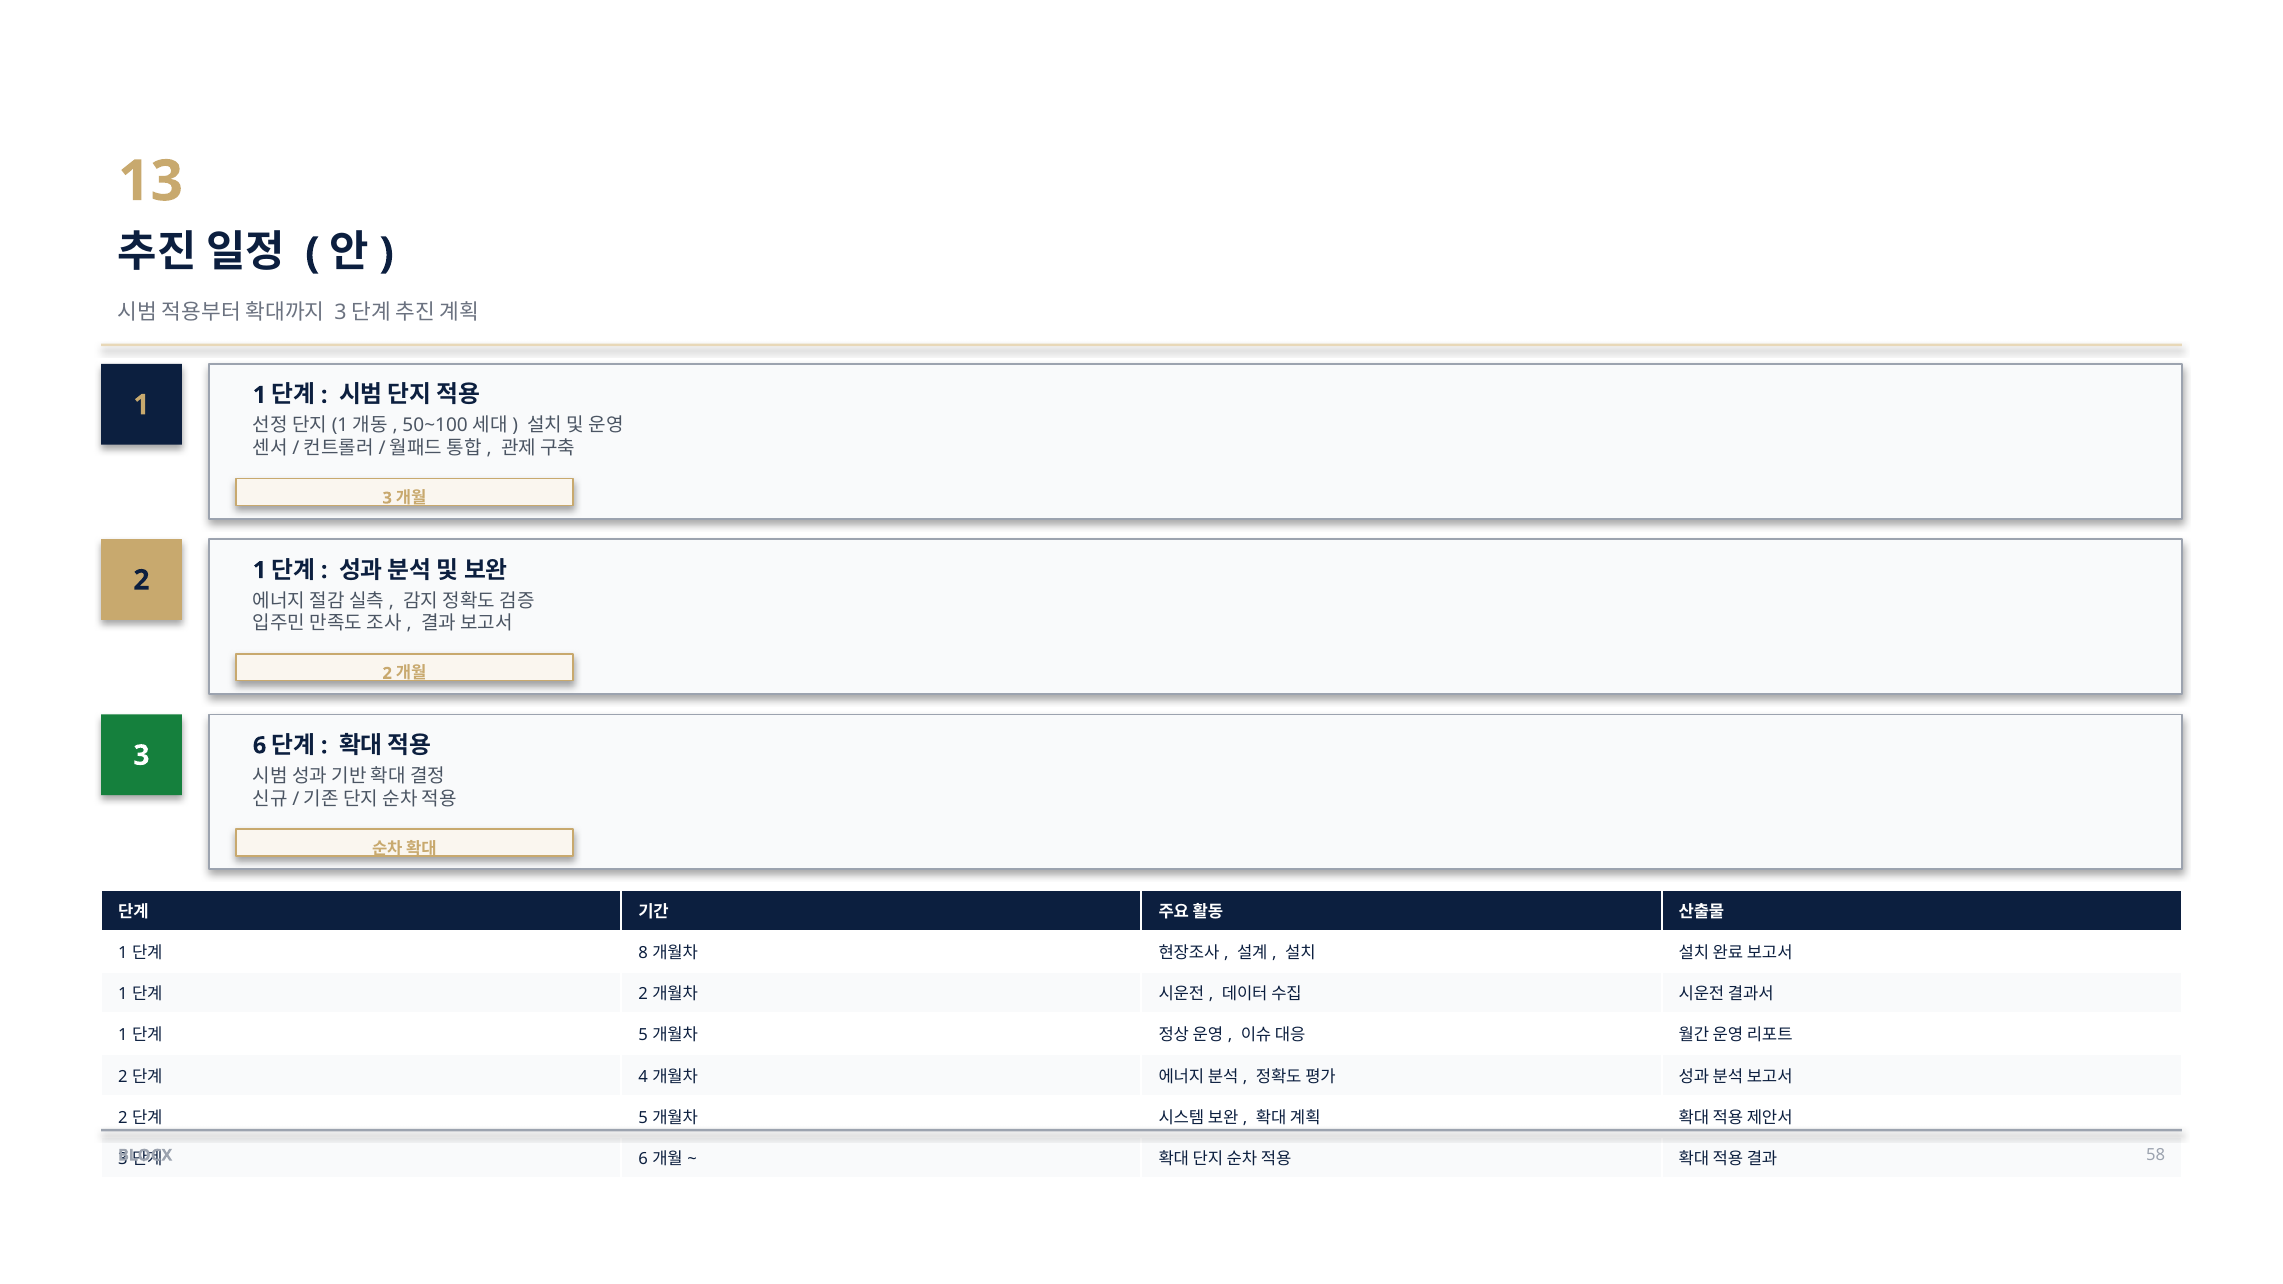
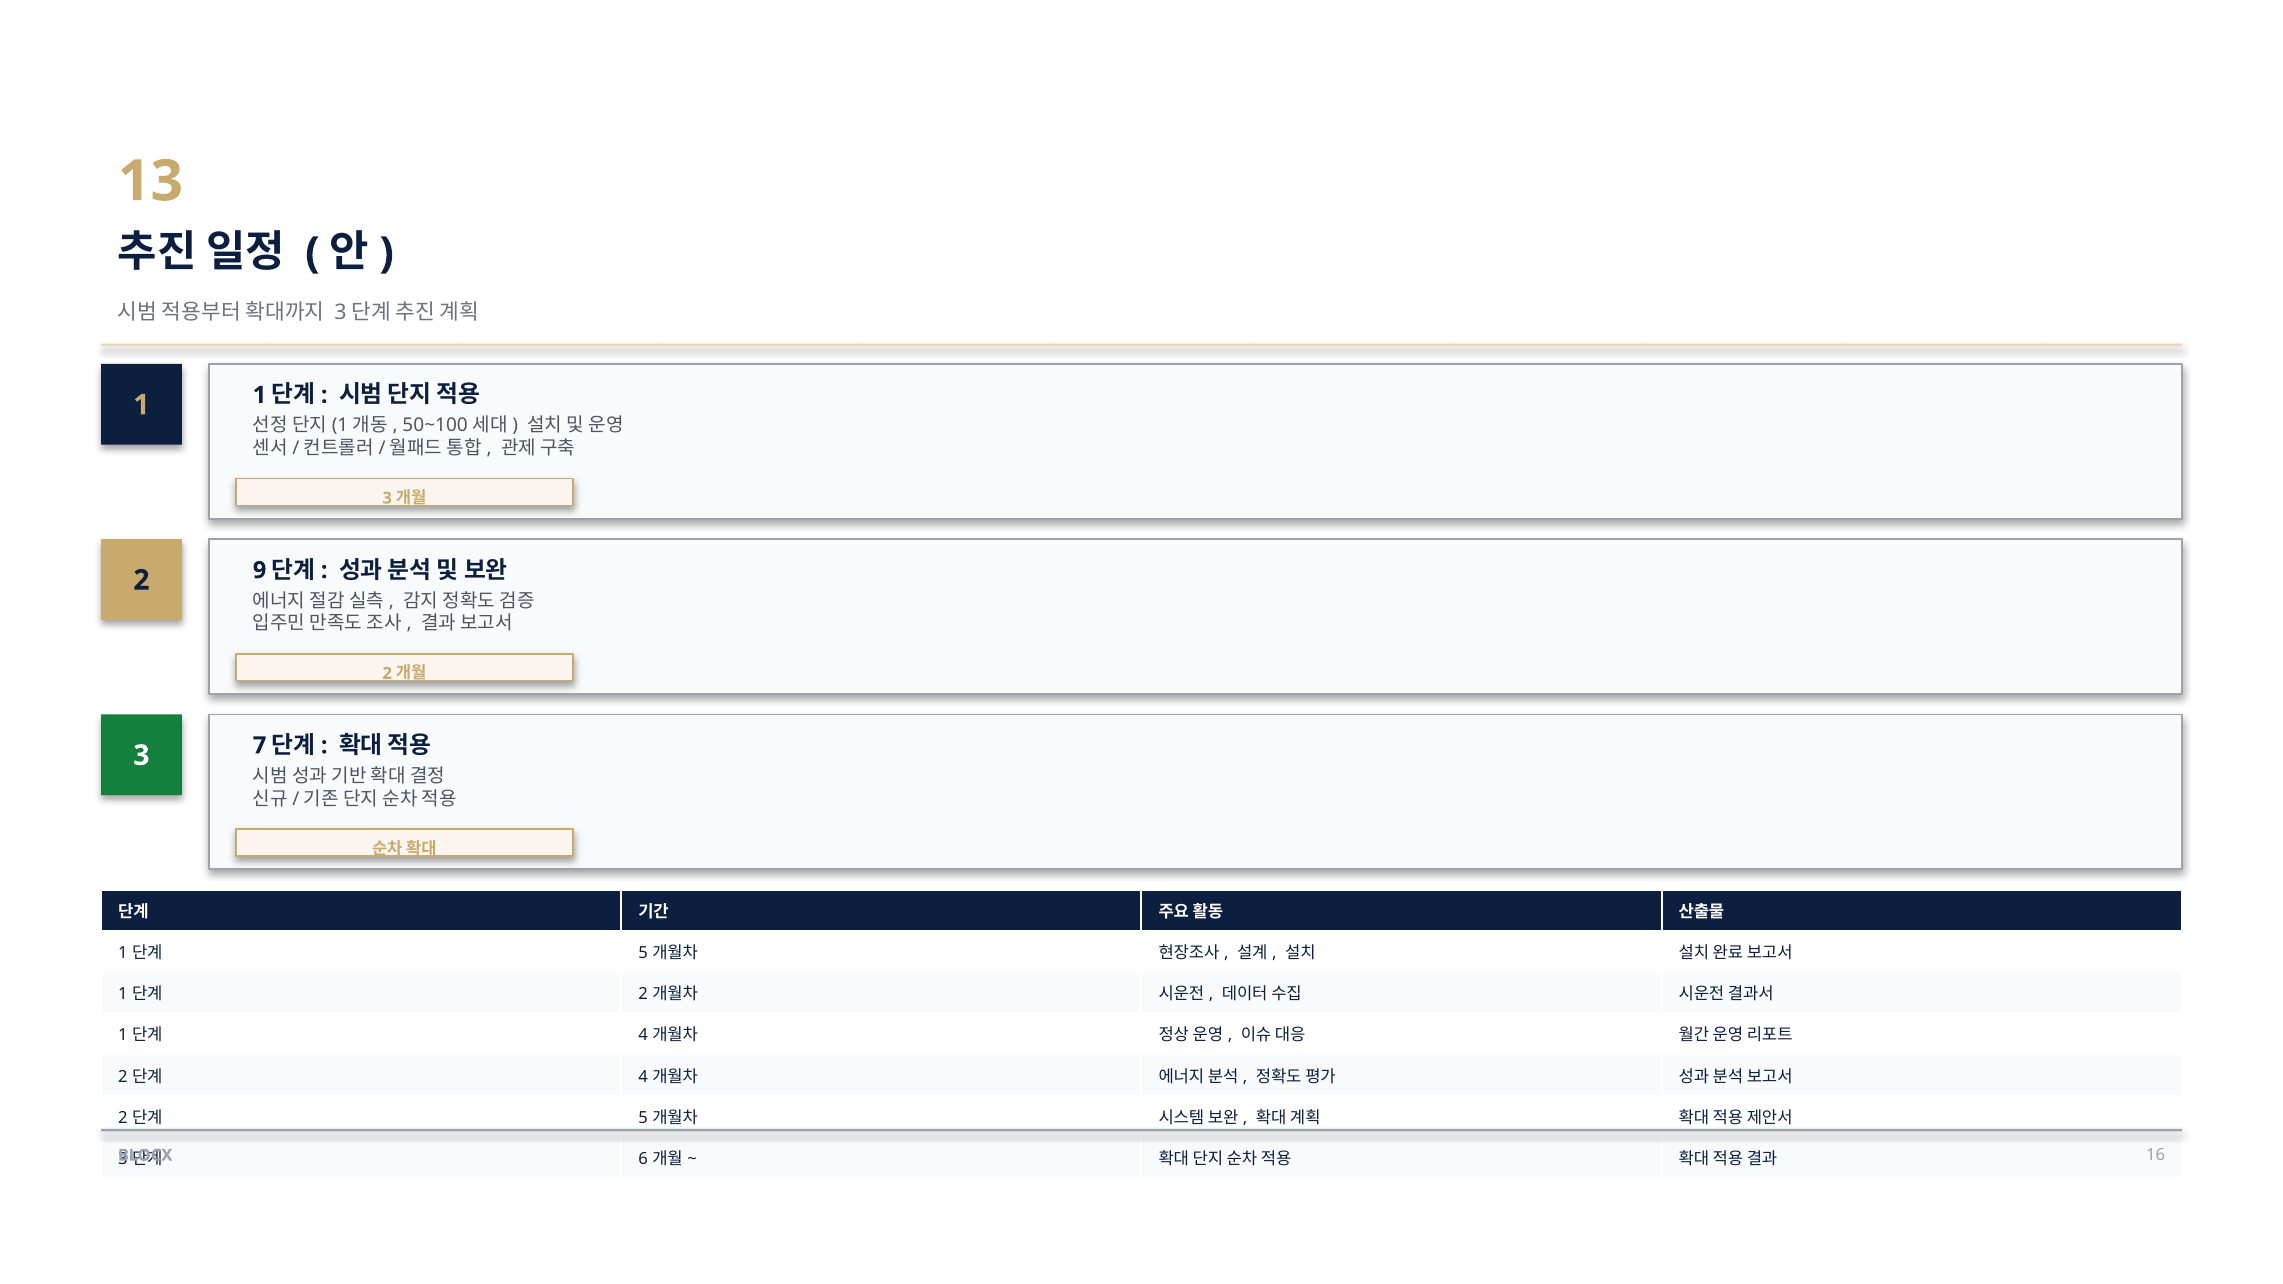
2 1: 1 -> 9 (260, 570)
3 6: 6 -> 7 (260, 746)
8: 8 -> 5 (643, 953)
5: 5 -> 4 (643, 1036)
58: 58 -> 16 (2156, 1155)
